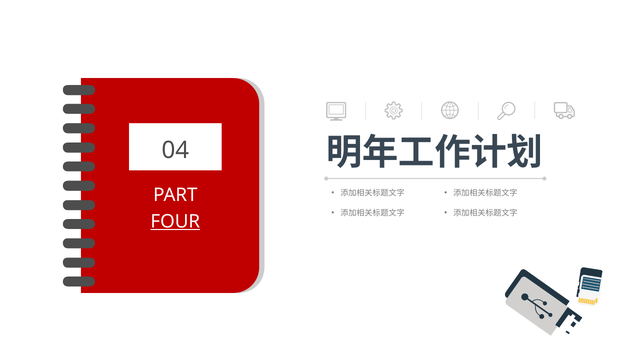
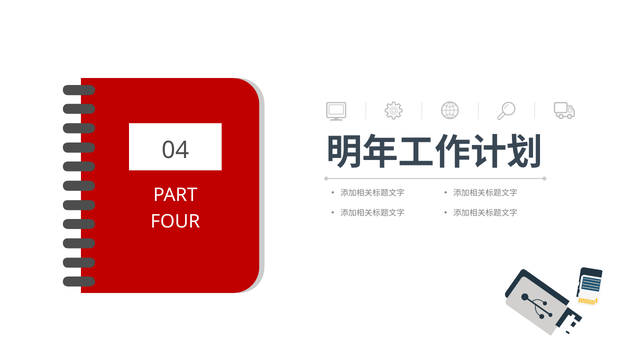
FOUR underline: present -> none (175, 222)
